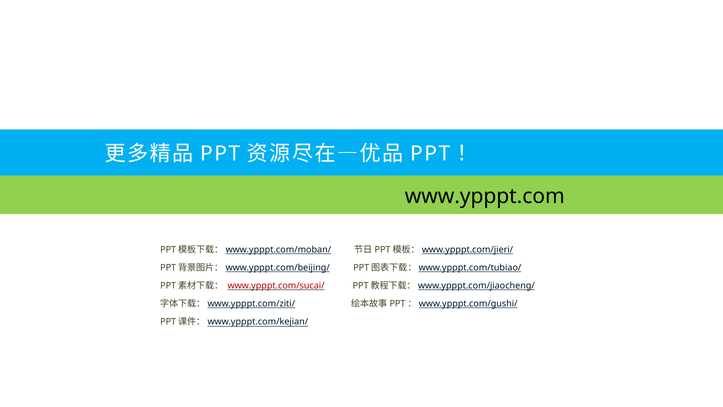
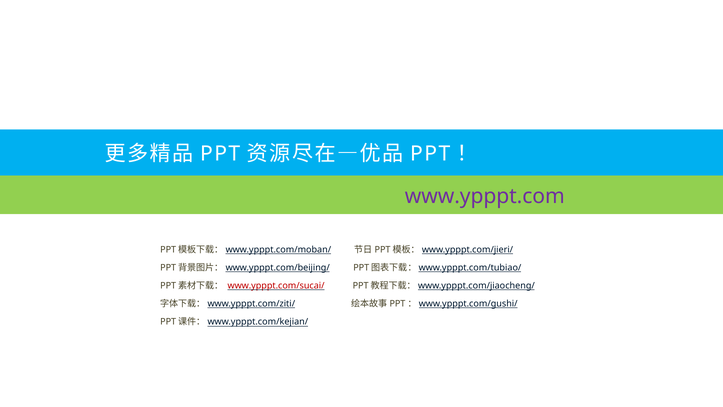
www.ypppt.com colour: black -> purple (485, 196)
